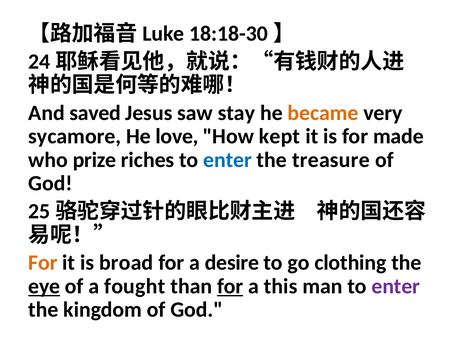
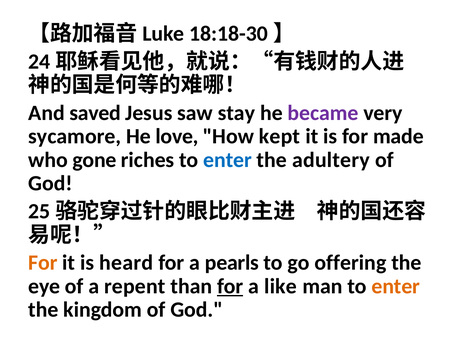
became colour: orange -> purple (323, 113)
prize: prize -> gone (94, 160)
treasure: treasure -> adultery (331, 160)
broad: broad -> heard (126, 263)
desire: desire -> pearls (232, 263)
clothing: clothing -> offering (350, 263)
eye underline: present -> none (44, 287)
fought: fought -> repent (135, 287)
this: this -> like (281, 287)
enter colour: purple -> orange (396, 287)
